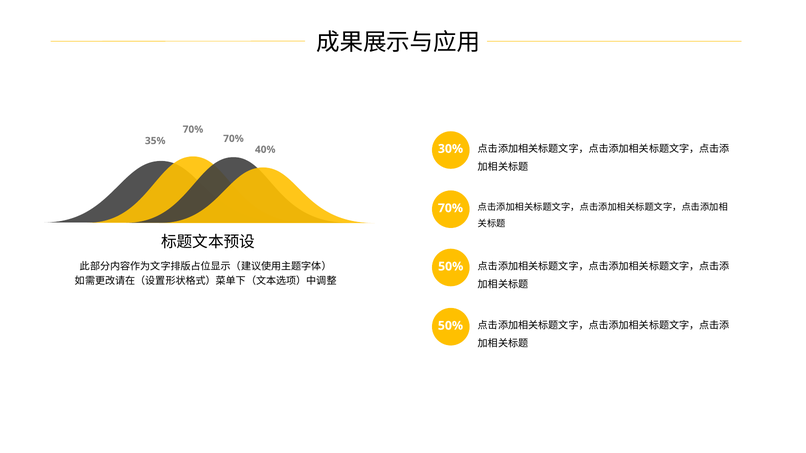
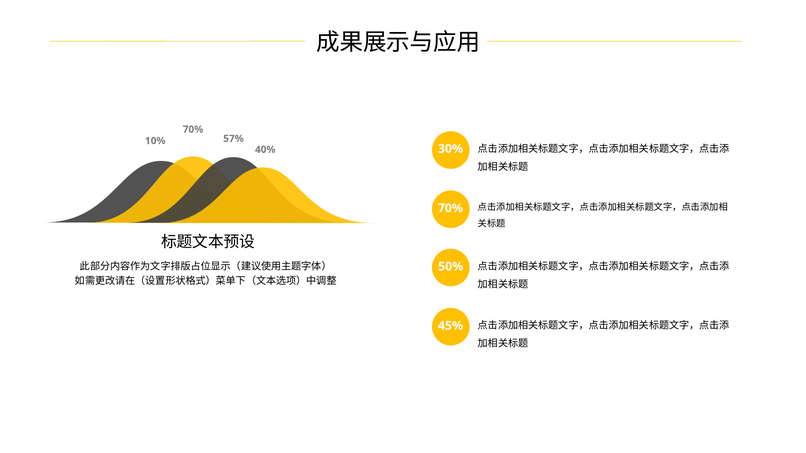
70%: 70% -> 57% (233, 139)
35%: 35% -> 10% (155, 141)
50%: 50% -> 45% (450, 326)
